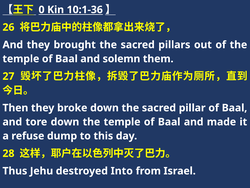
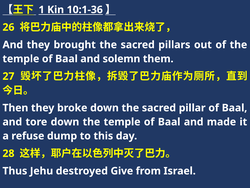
0: 0 -> 1 (42, 10)
Into: Into -> Give (122, 171)
